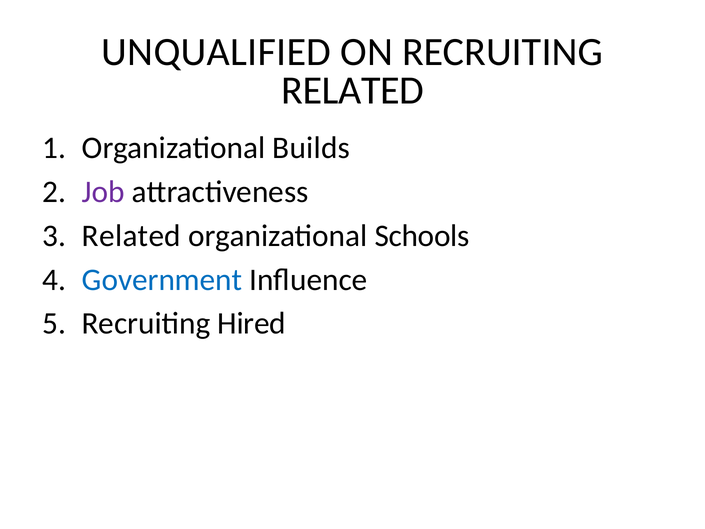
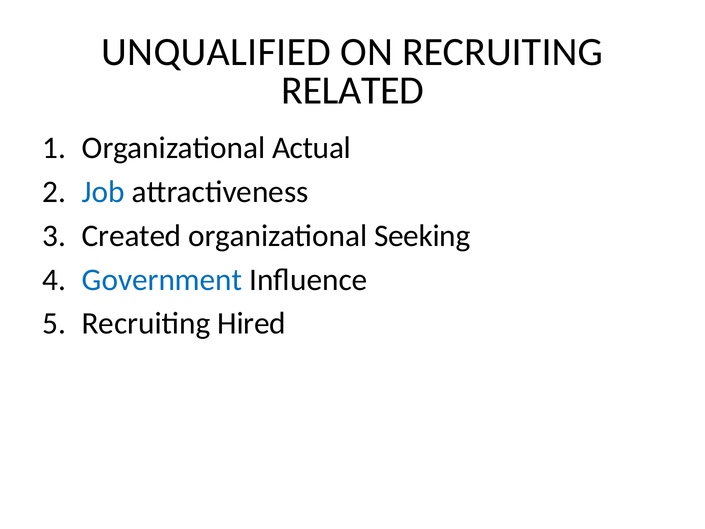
Builds: Builds -> Actual (312, 148)
Job colour: purple -> blue (103, 192)
Related: Related -> Created (132, 236)
Schools: Schools -> Seeking (422, 236)
